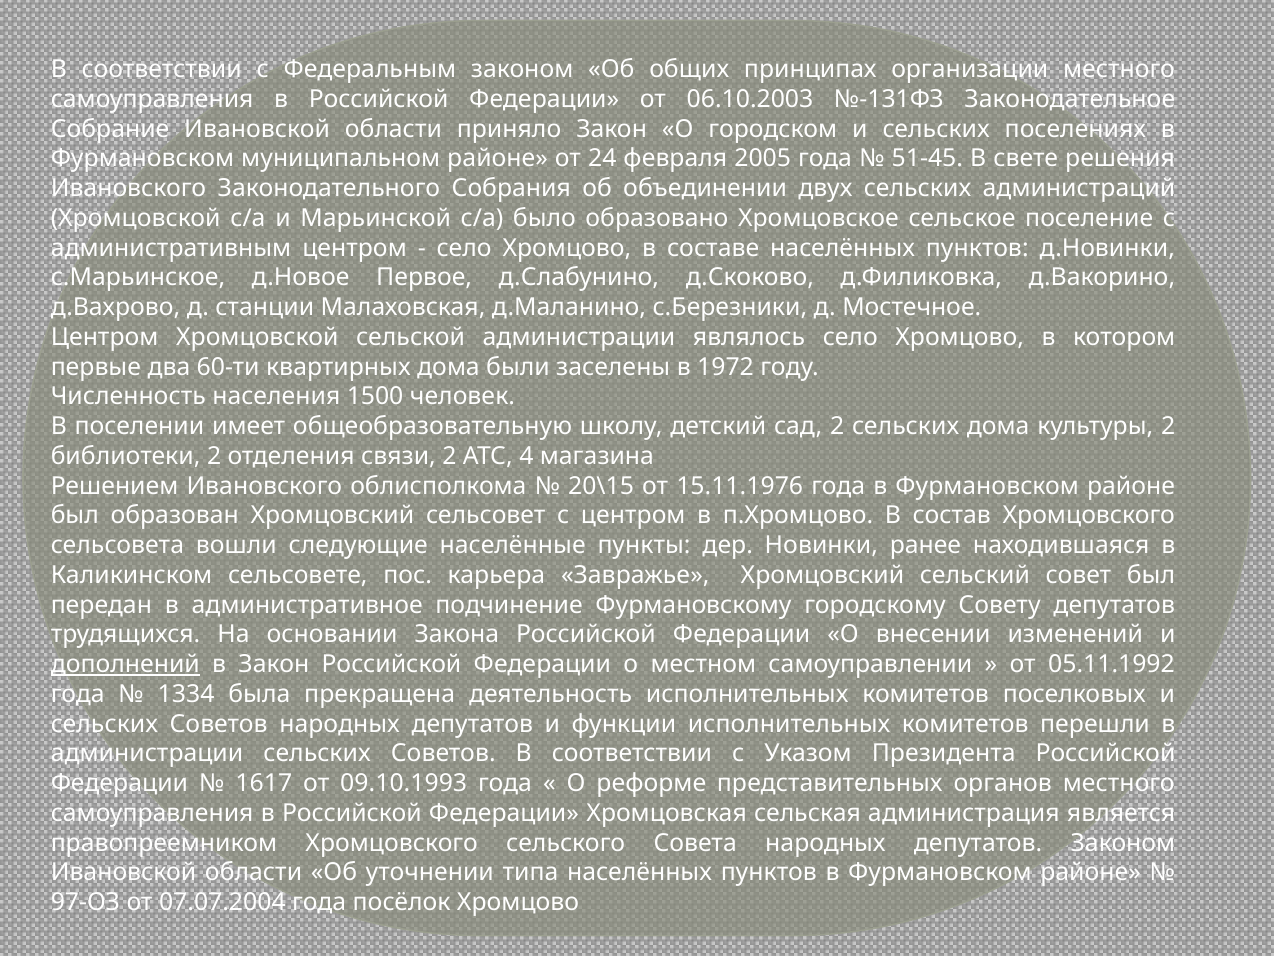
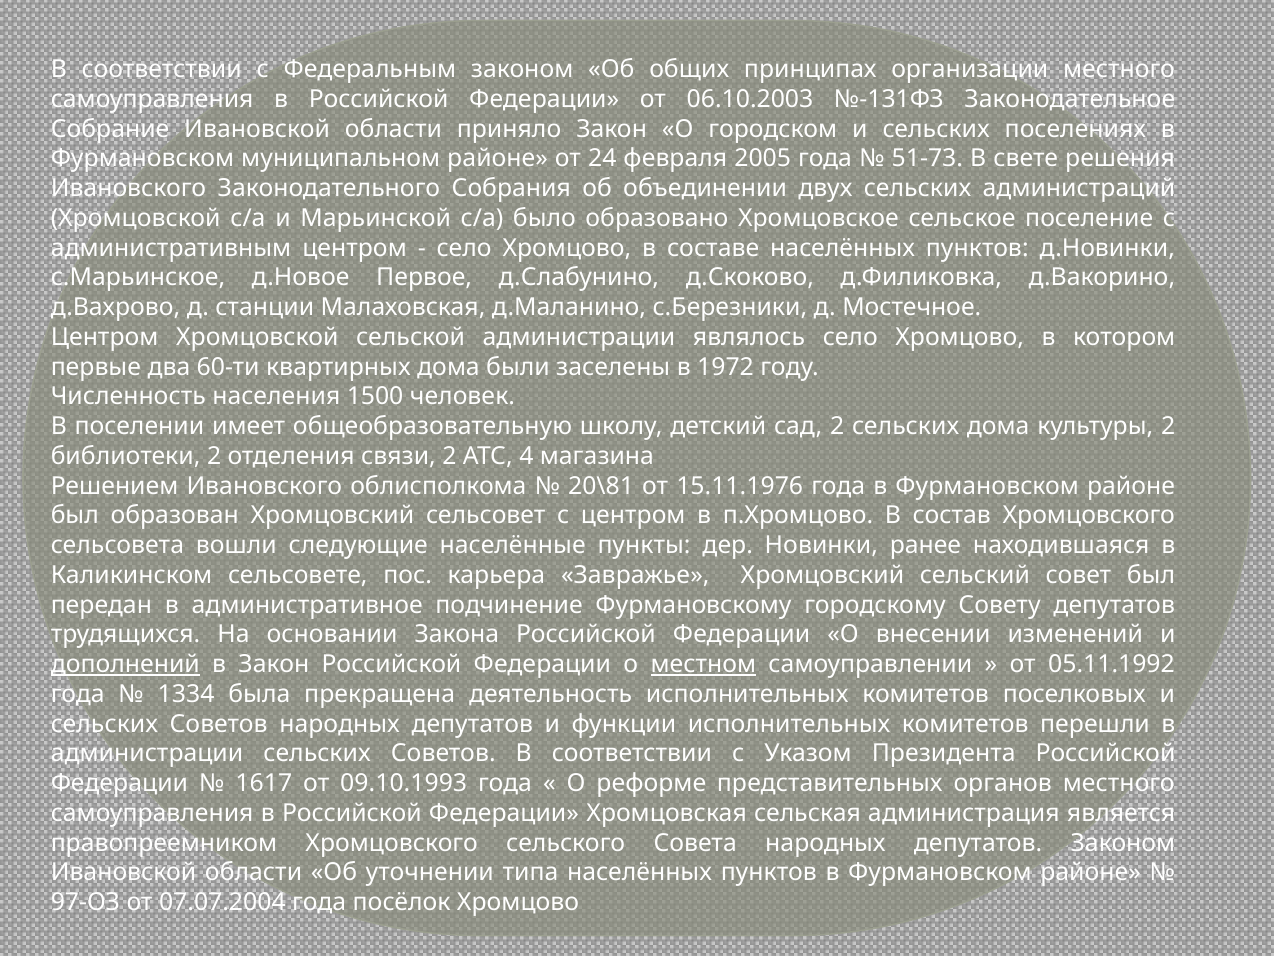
51-45: 51-45 -> 51-73 (927, 158)
20\15: 20\15 -> 20\81 (601, 486)
местном underline: none -> present (703, 664)
